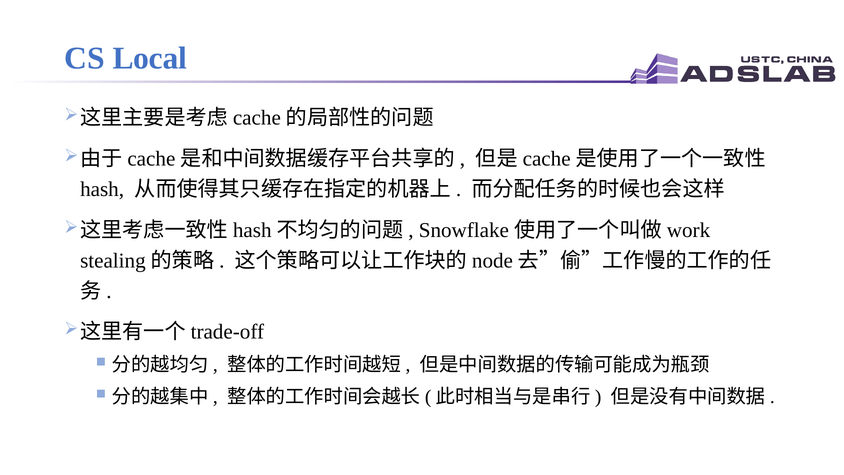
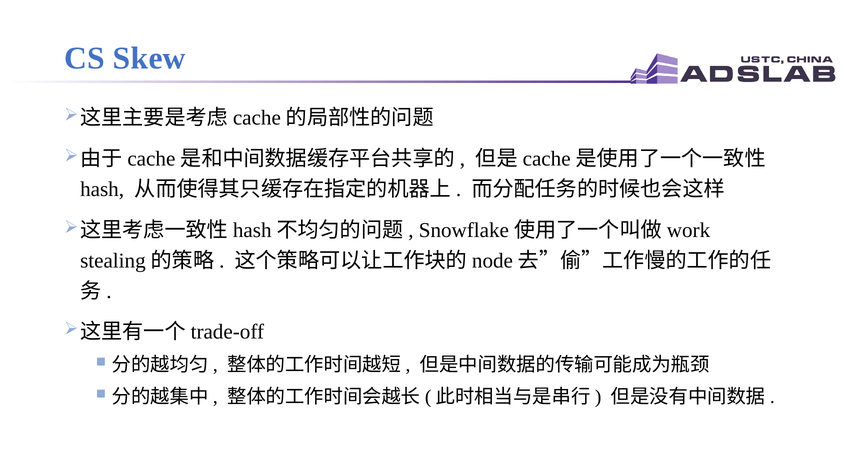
Local: Local -> Skew (149, 58)
